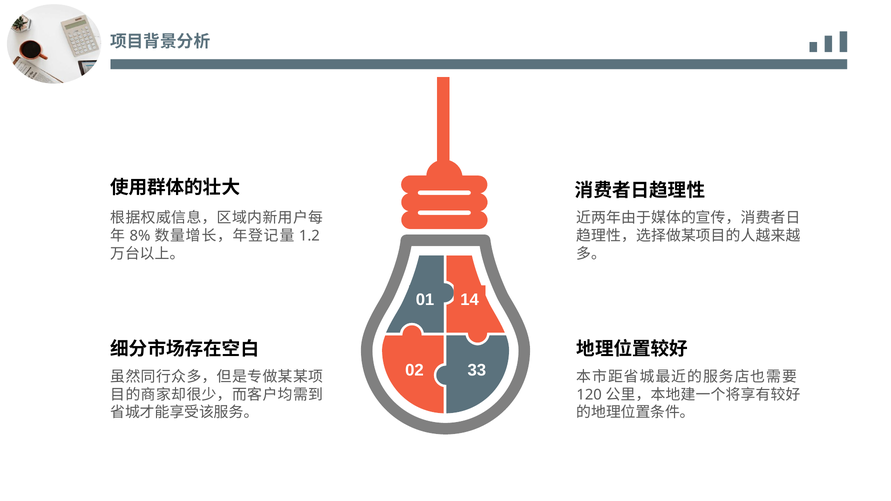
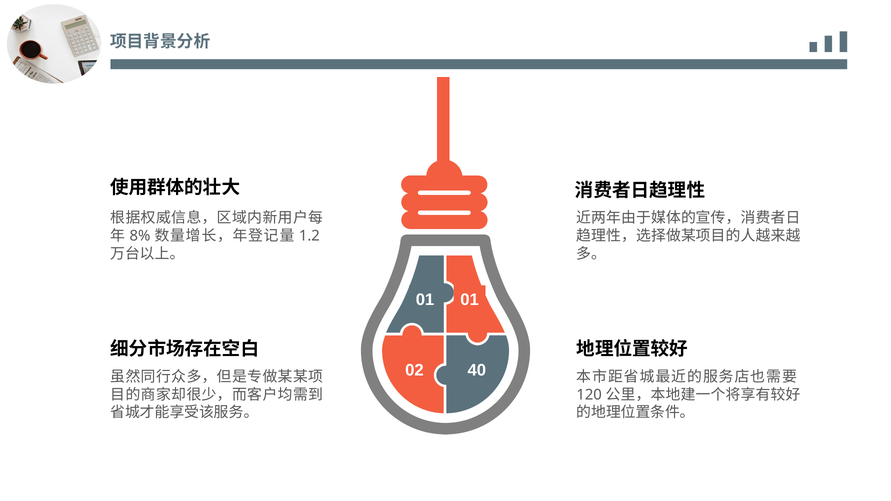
01 14: 14 -> 01 (470, 300)
33: 33 -> 40 (477, 371)
